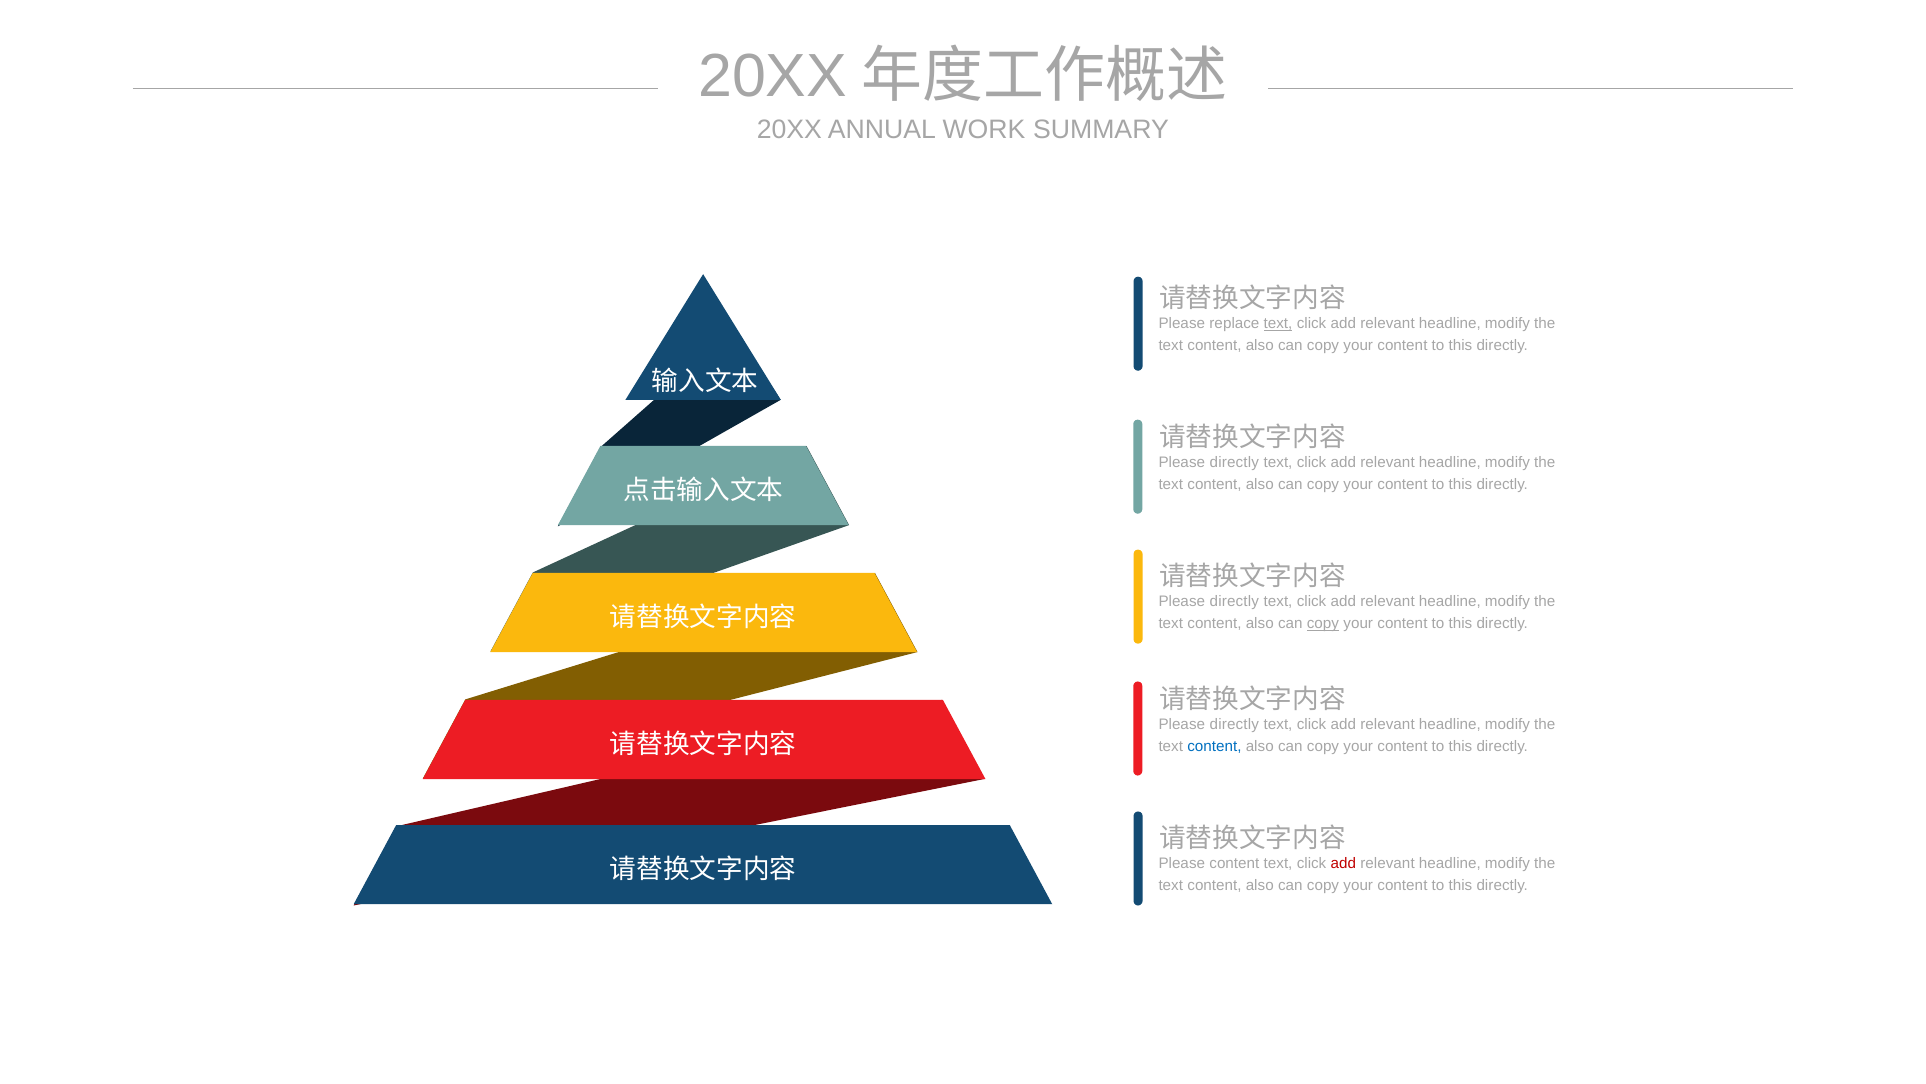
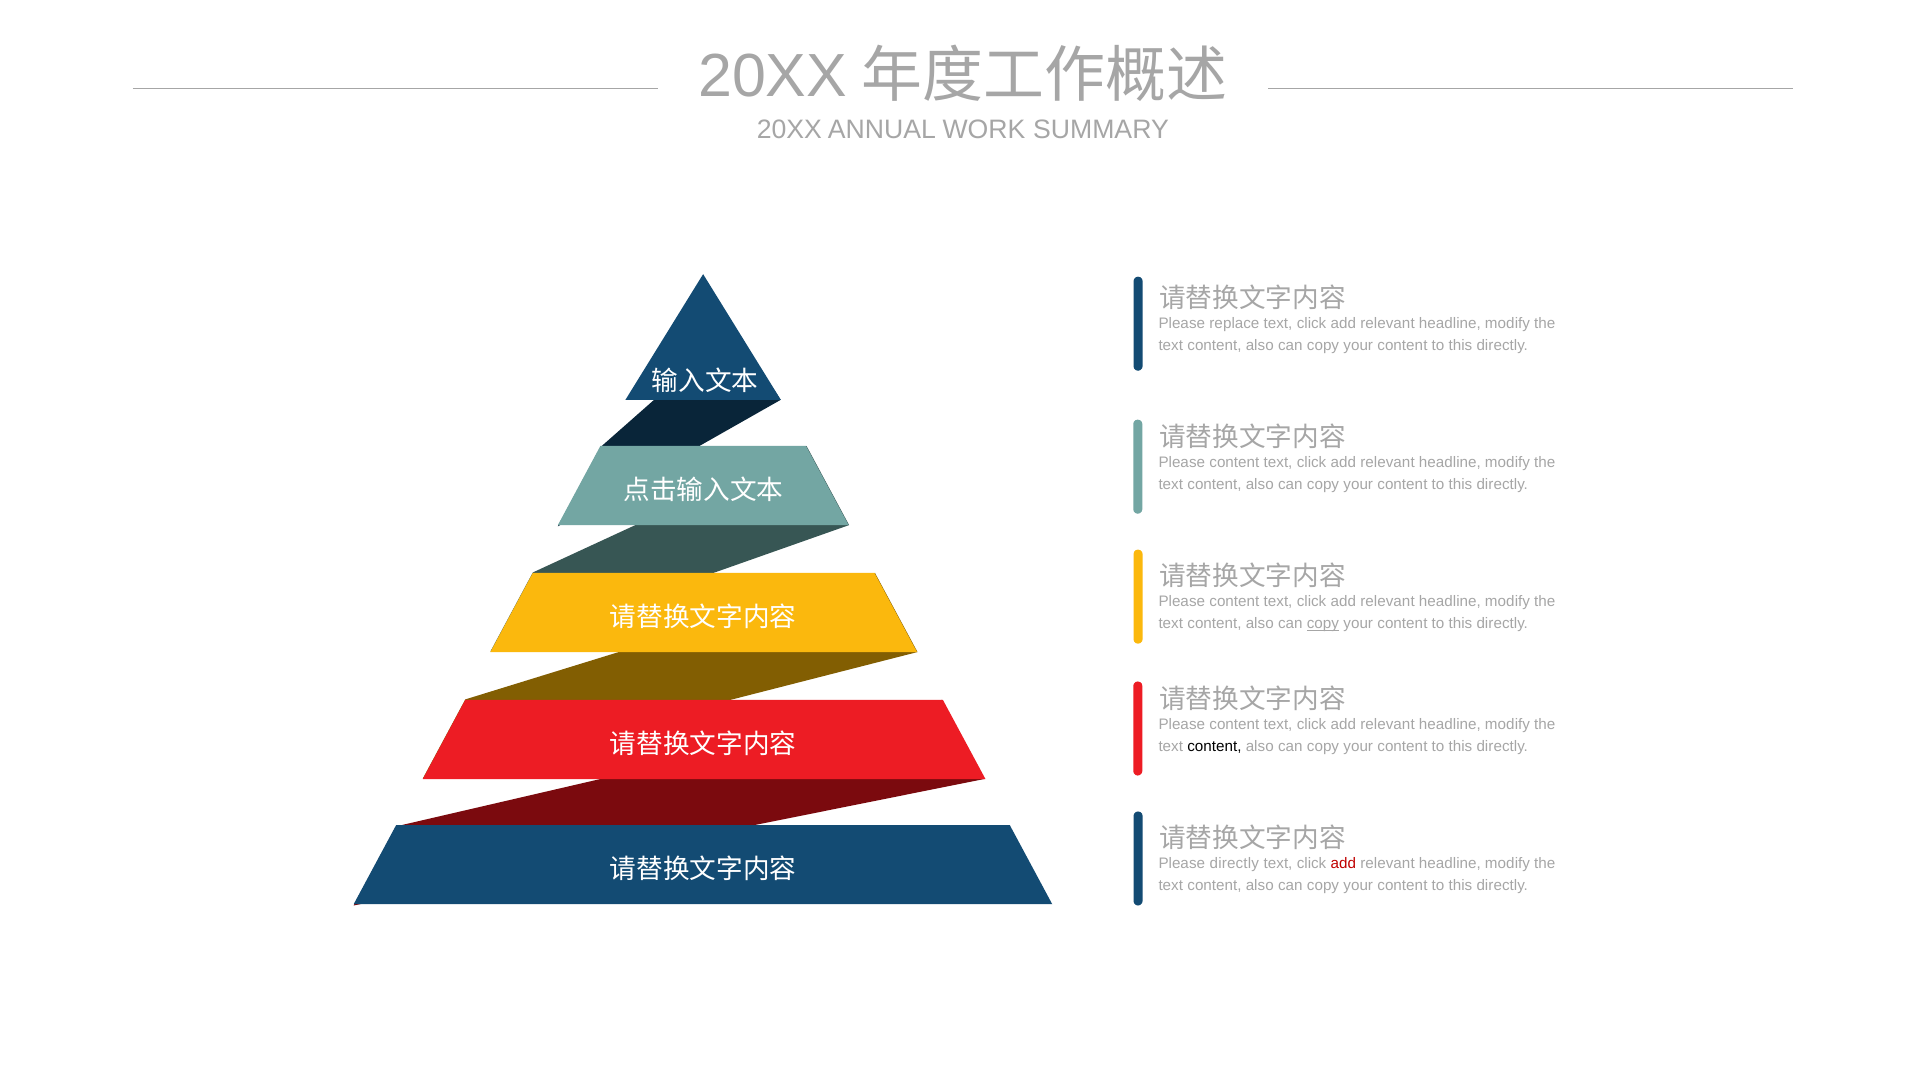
text underline: present -> none (1278, 323)
directly: directly -> content (1234, 462)
directly: directly -> content (1234, 601)
directly: directly -> content (1234, 724)
content colour: blue -> black (1214, 746)
Please content: content -> directly (1234, 863)
